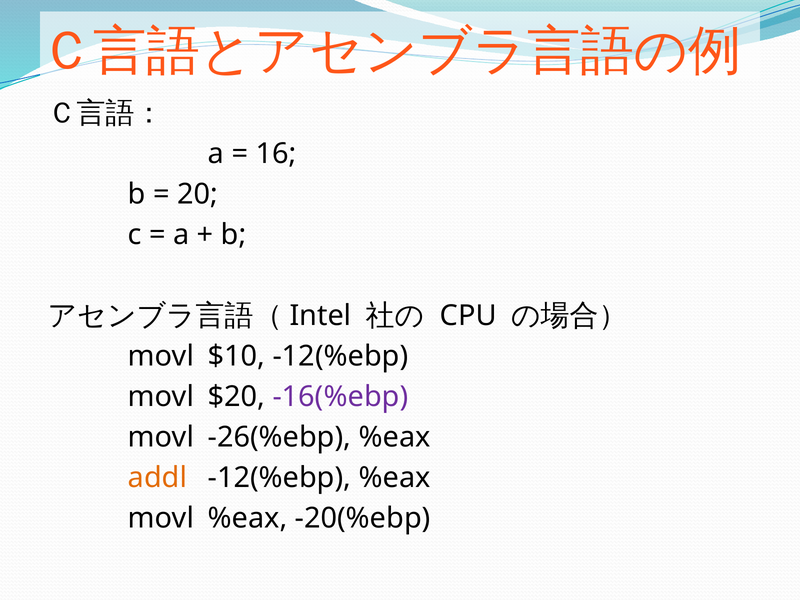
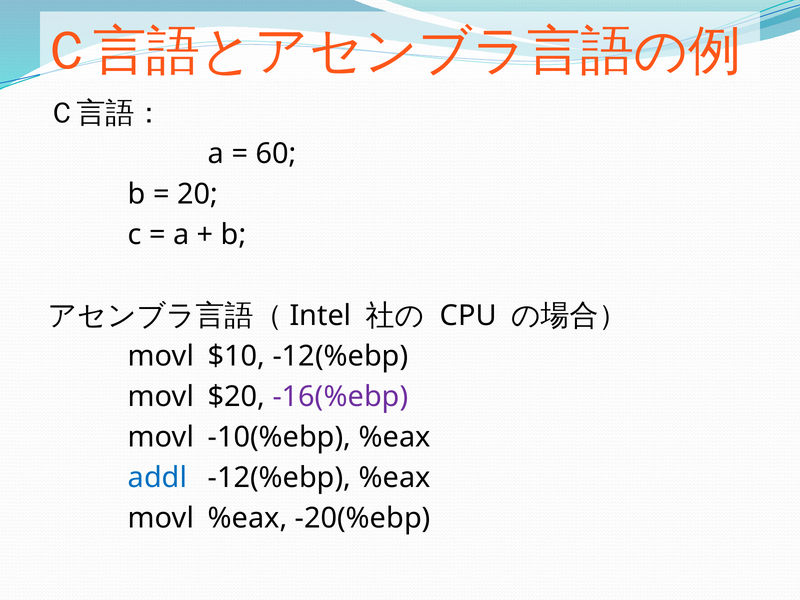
16: 16 -> 60 (276, 154)
-26(%ebp: -26(%ebp -> -10(%ebp (280, 437)
addl colour: orange -> blue (157, 478)
